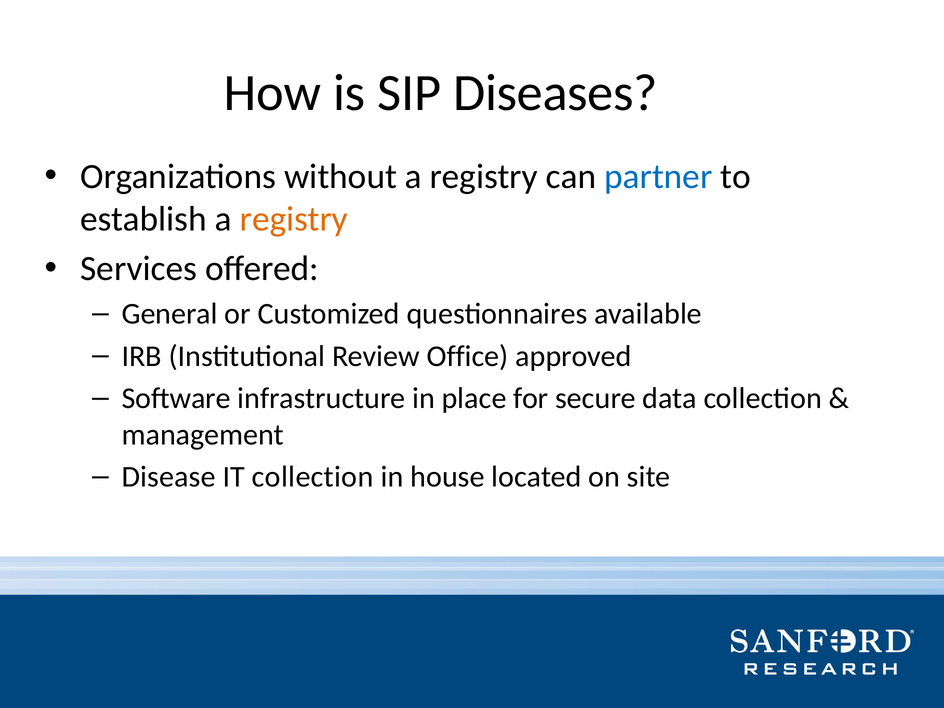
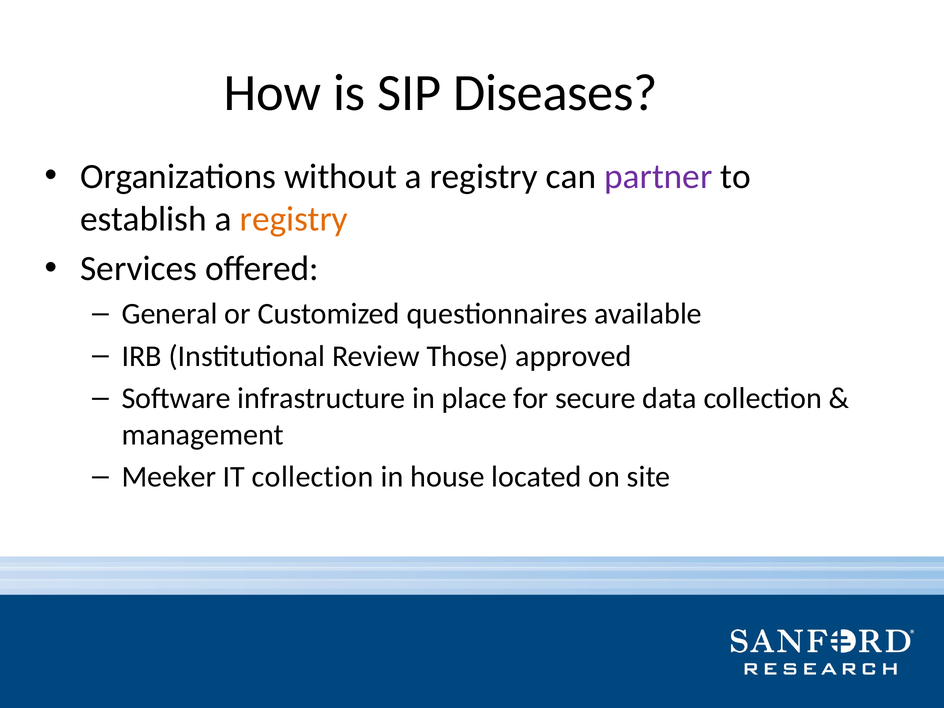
partner colour: blue -> purple (658, 177)
Office: Office -> Those (468, 356)
Disease: Disease -> Meeker (169, 477)
